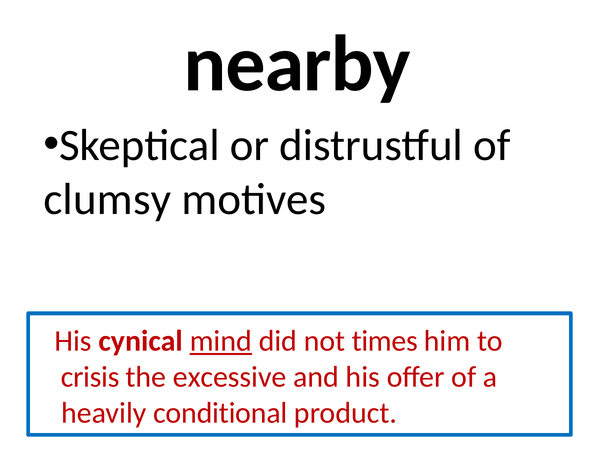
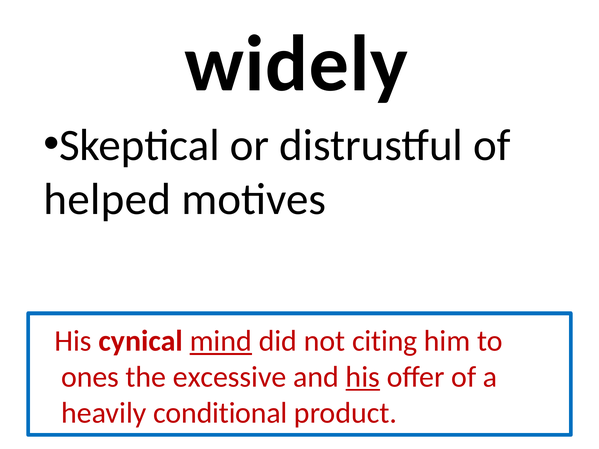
nearby: nearby -> widely (296, 64)
clumsy: clumsy -> helped (107, 199)
times: times -> citing (385, 341)
crisis: crisis -> ones (90, 377)
his underline: none -> present (363, 377)
